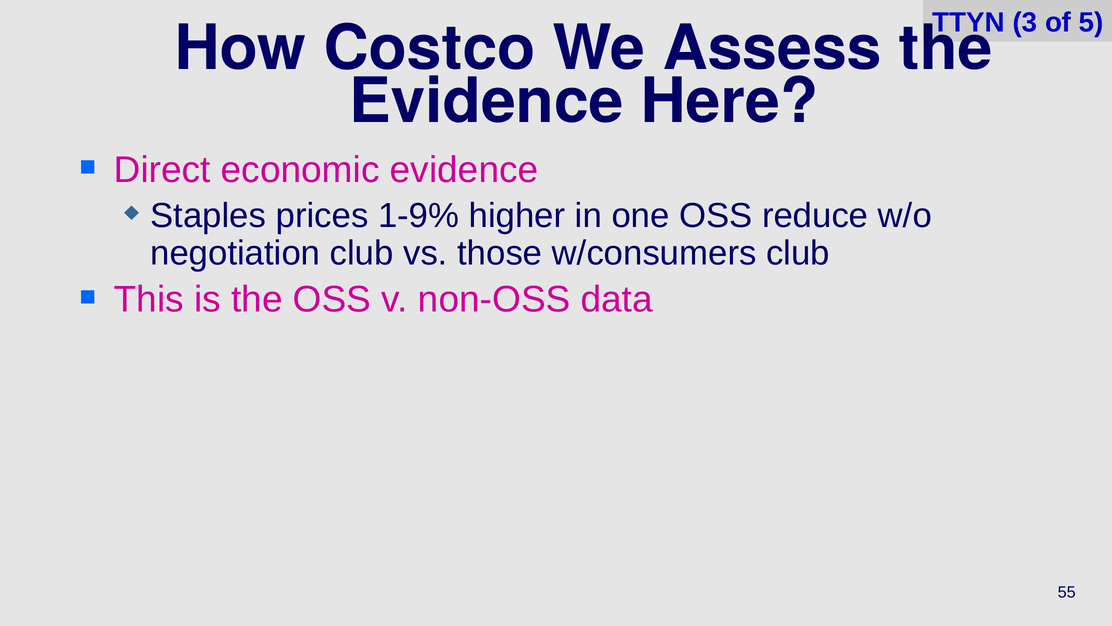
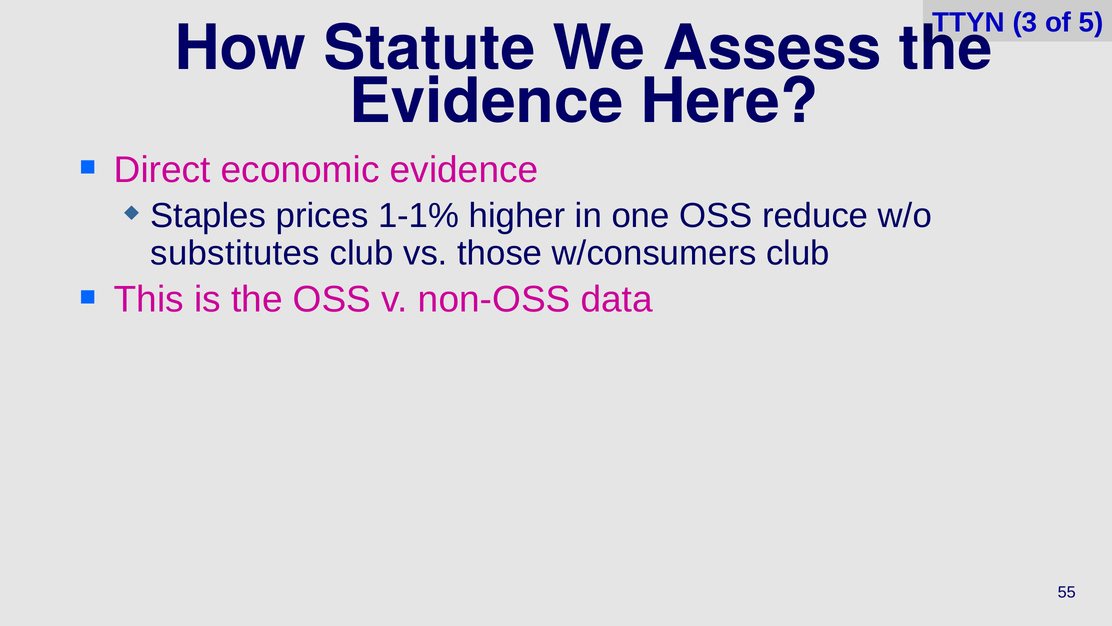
Costco: Costco -> Statute (430, 49)
1-9%: 1-9% -> 1-1% (419, 216)
negotiation: negotiation -> substitutes (235, 253)
